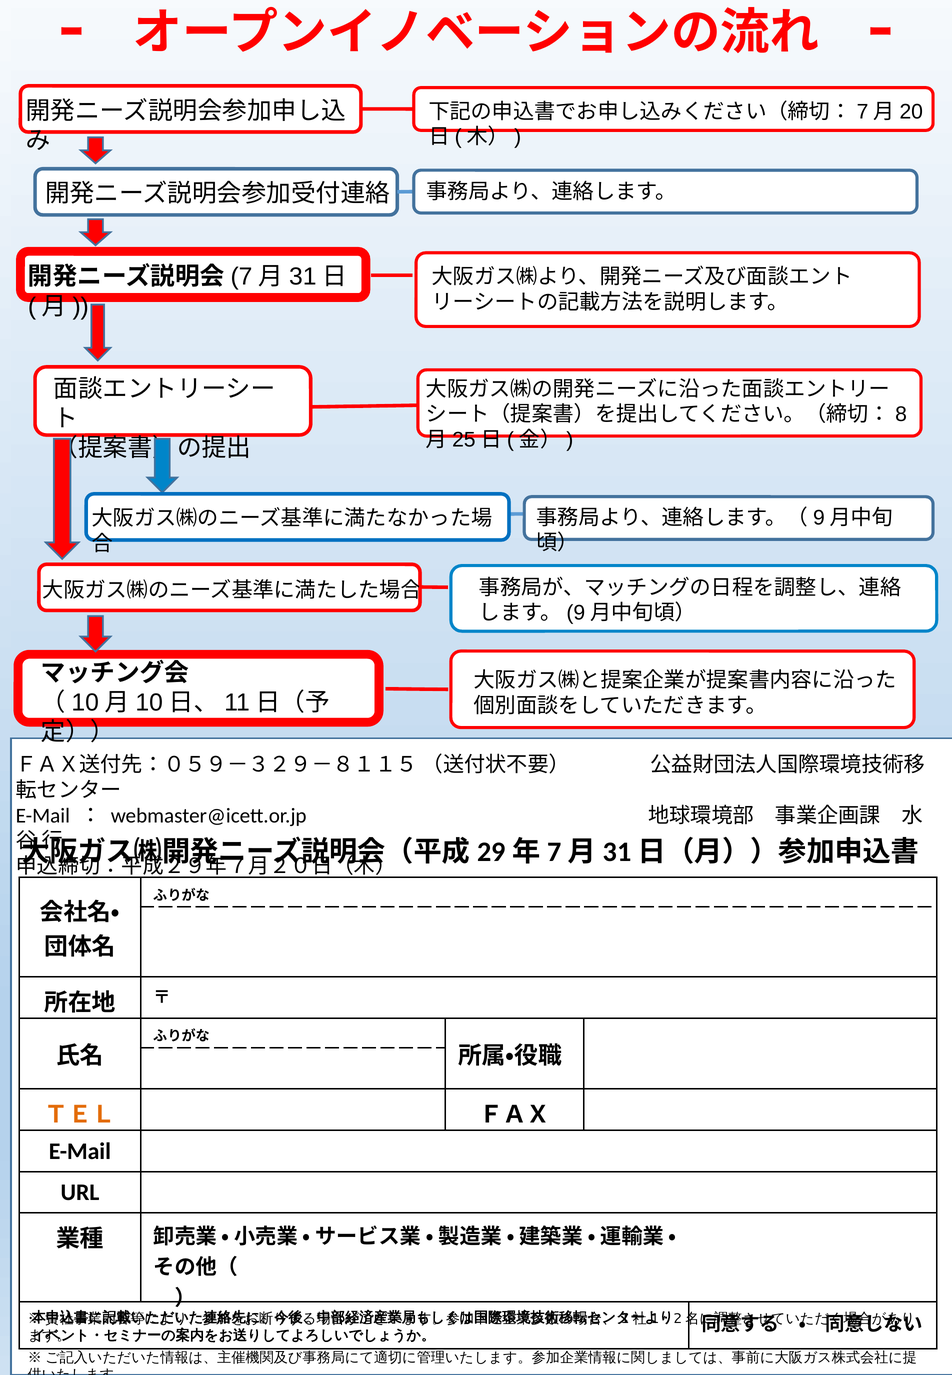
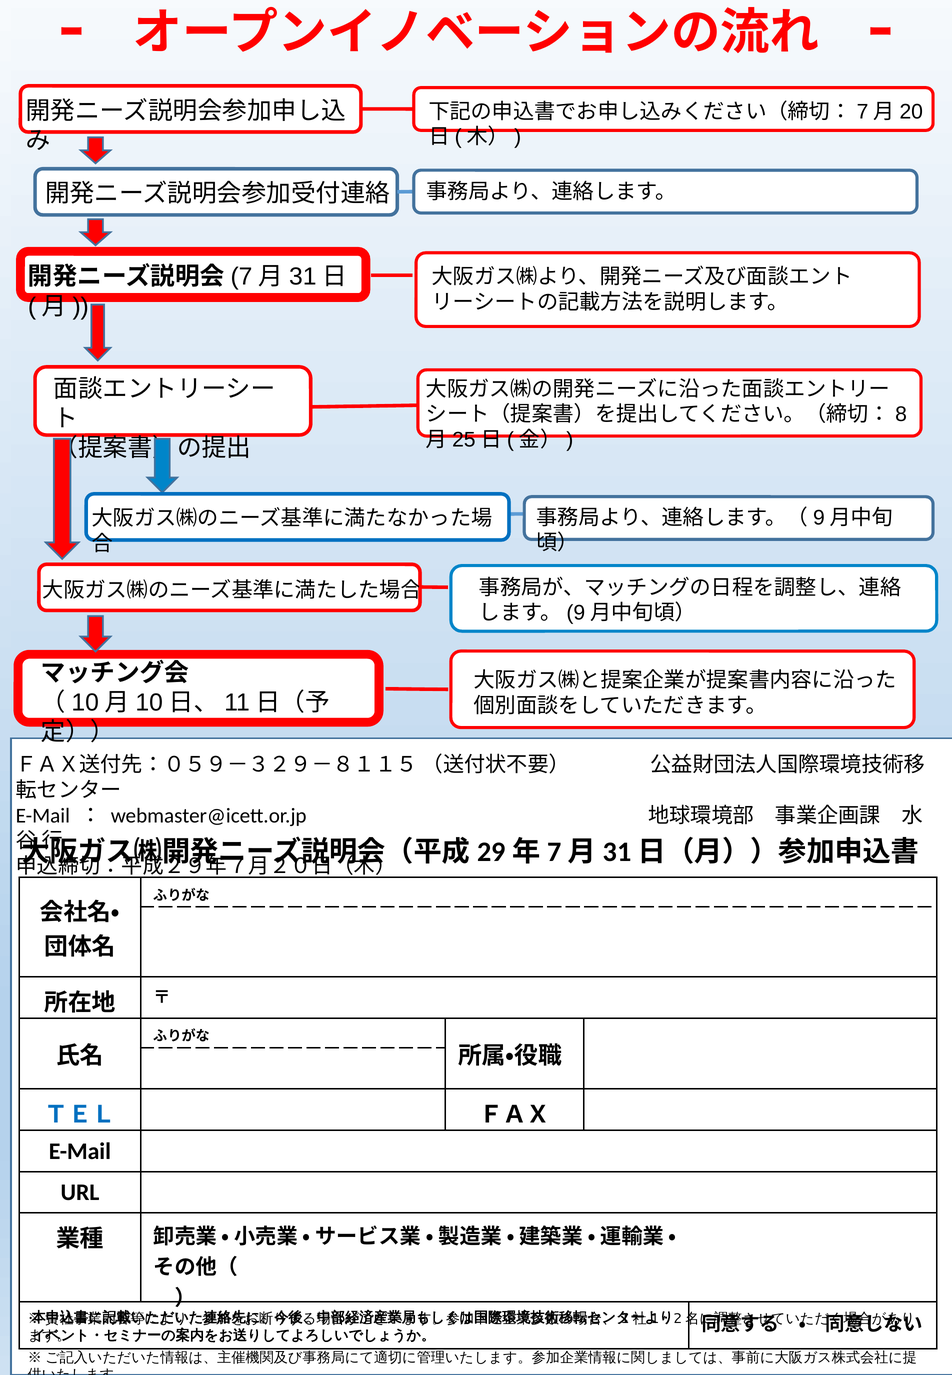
ＴＥＬ colour: orange -> blue (80, 1115)
